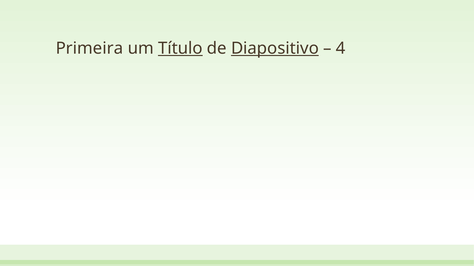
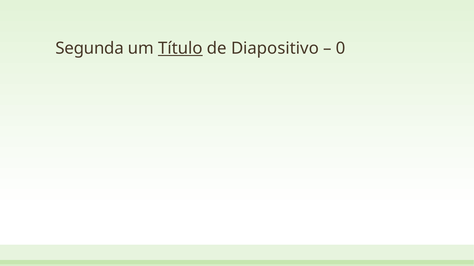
Primeira: Primeira -> Segunda (90, 48)
Diapositivo underline: present -> none (275, 48)
4: 4 -> 0 (341, 48)
